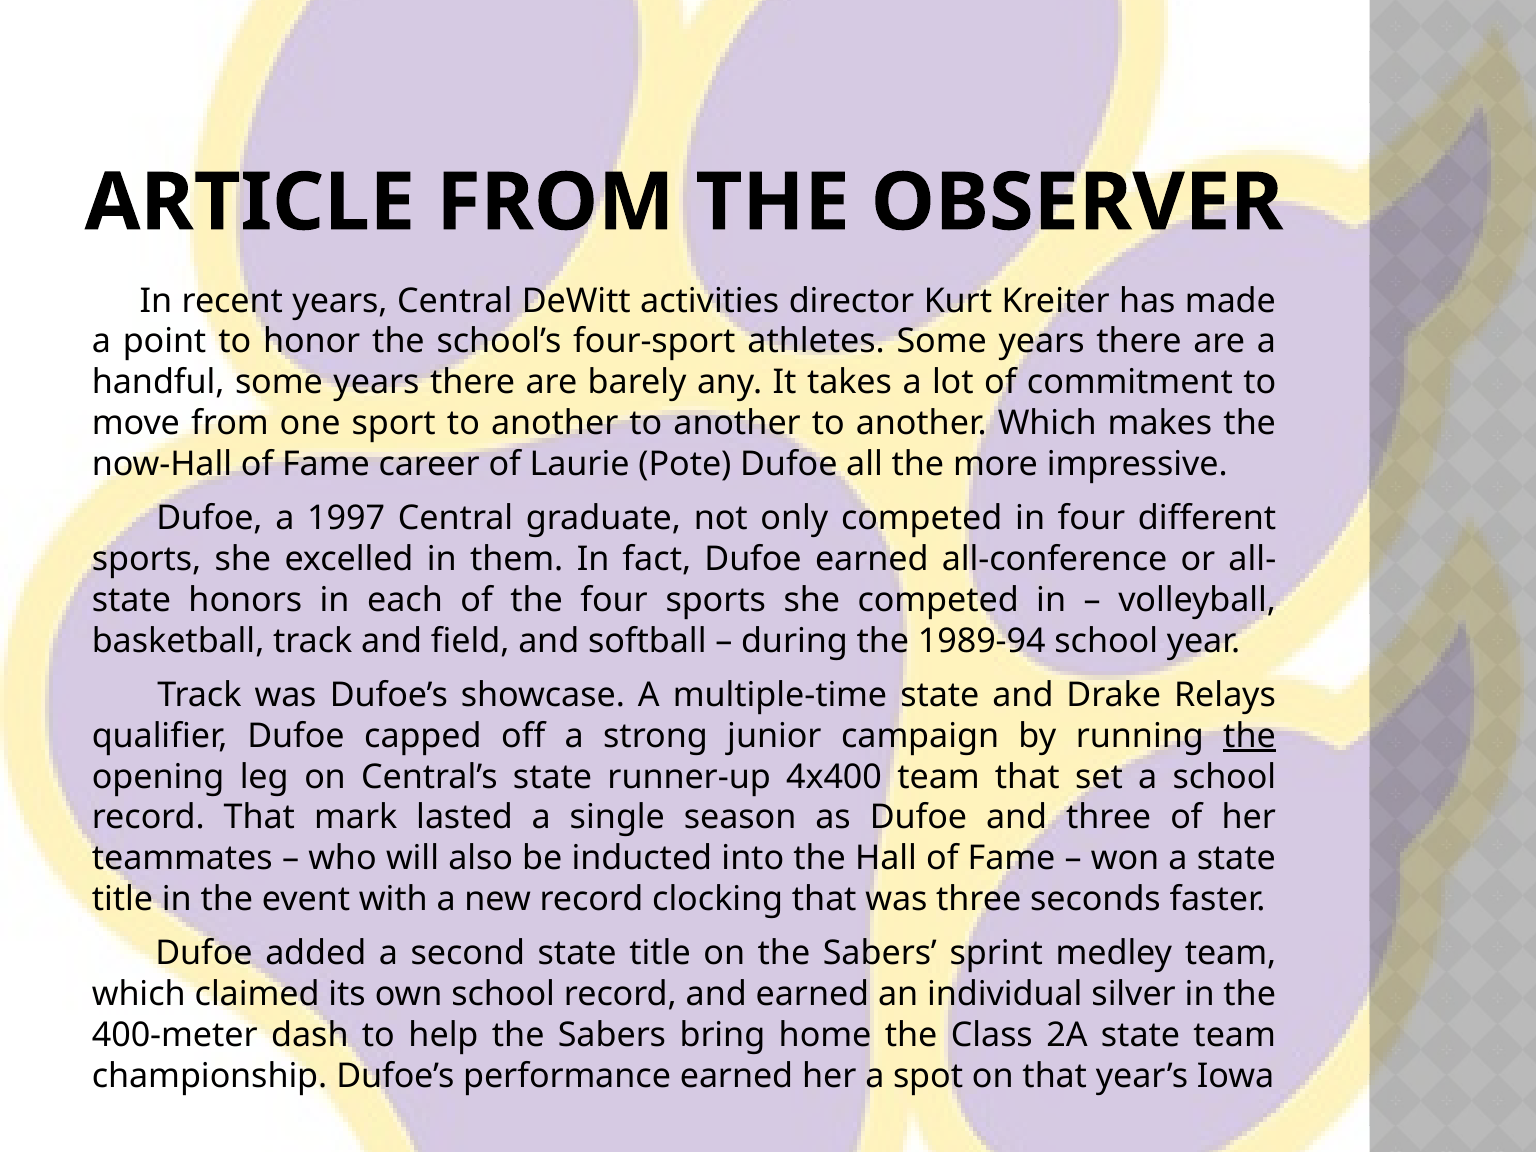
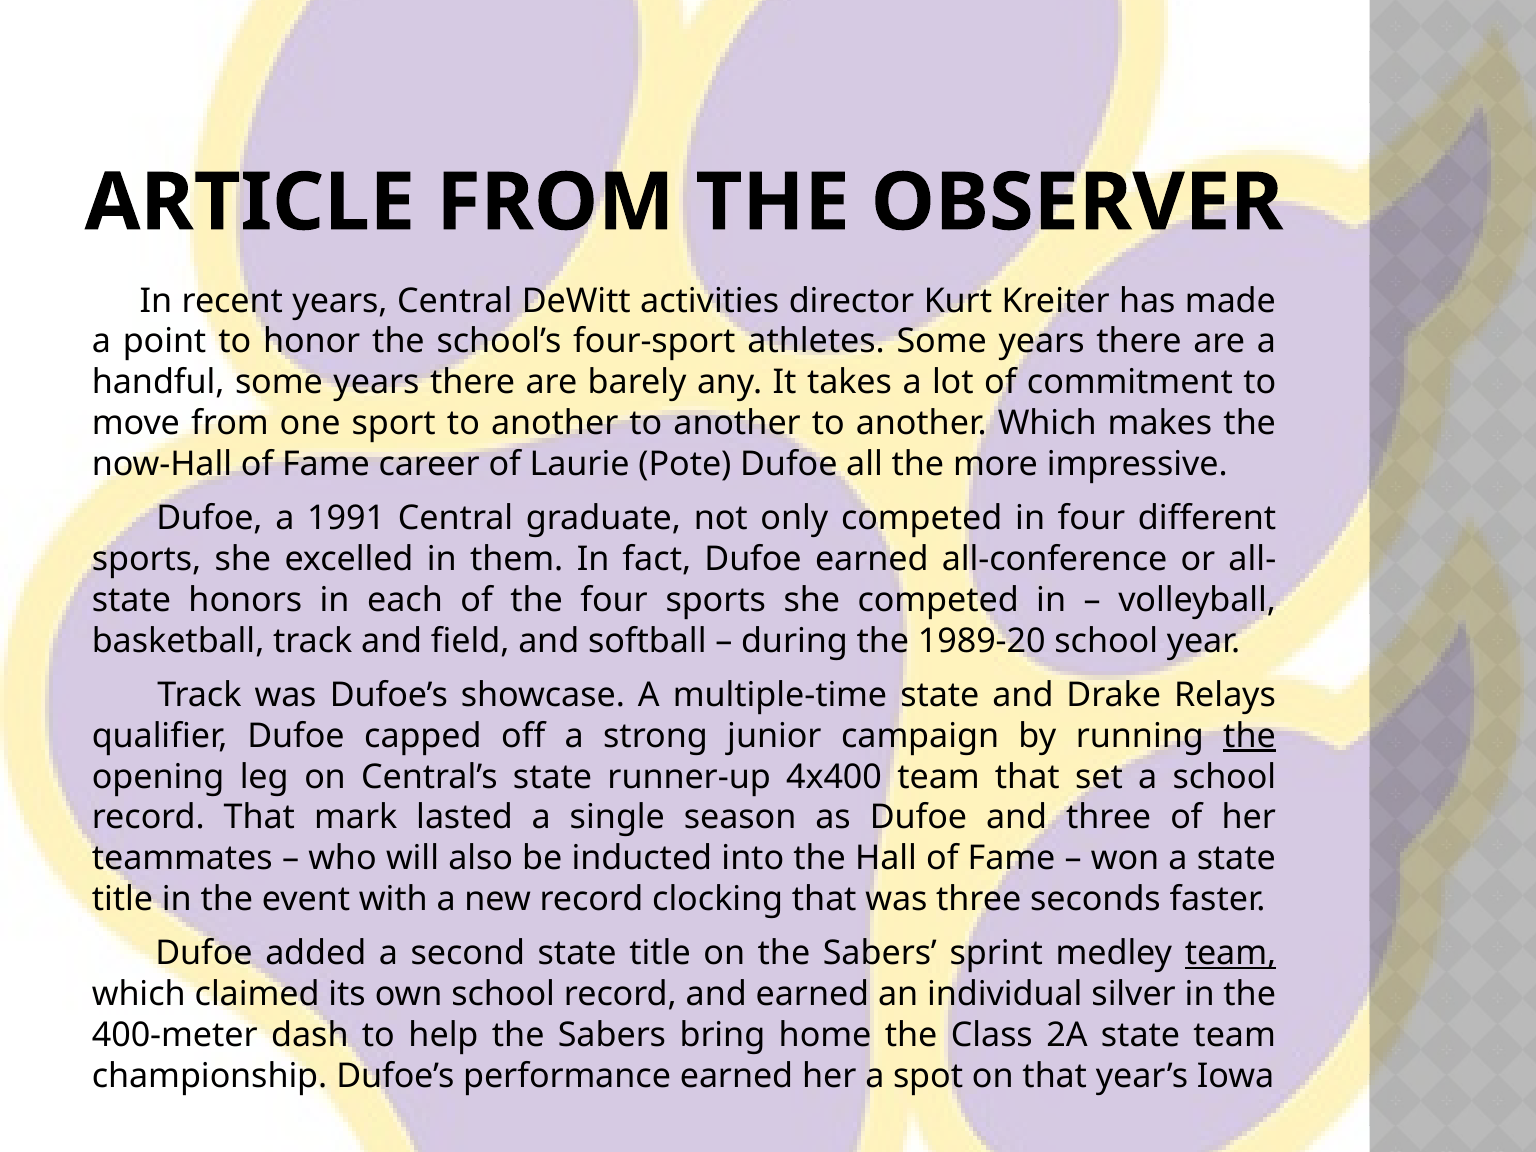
1997: 1997 -> 1991 (346, 518)
1989-94: 1989-94 -> 1989-20 (982, 641)
team underline: none -> present (1231, 953)
